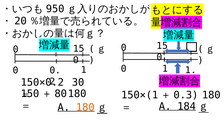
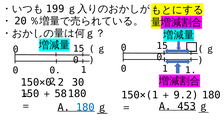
950: 950 -> 199 (55, 9)
80: 80 -> 58 (61, 94)
0.3: 0.3 -> 9.2 (186, 95)
184: 184 -> 453 (187, 106)
180 colour: orange -> blue (85, 107)
